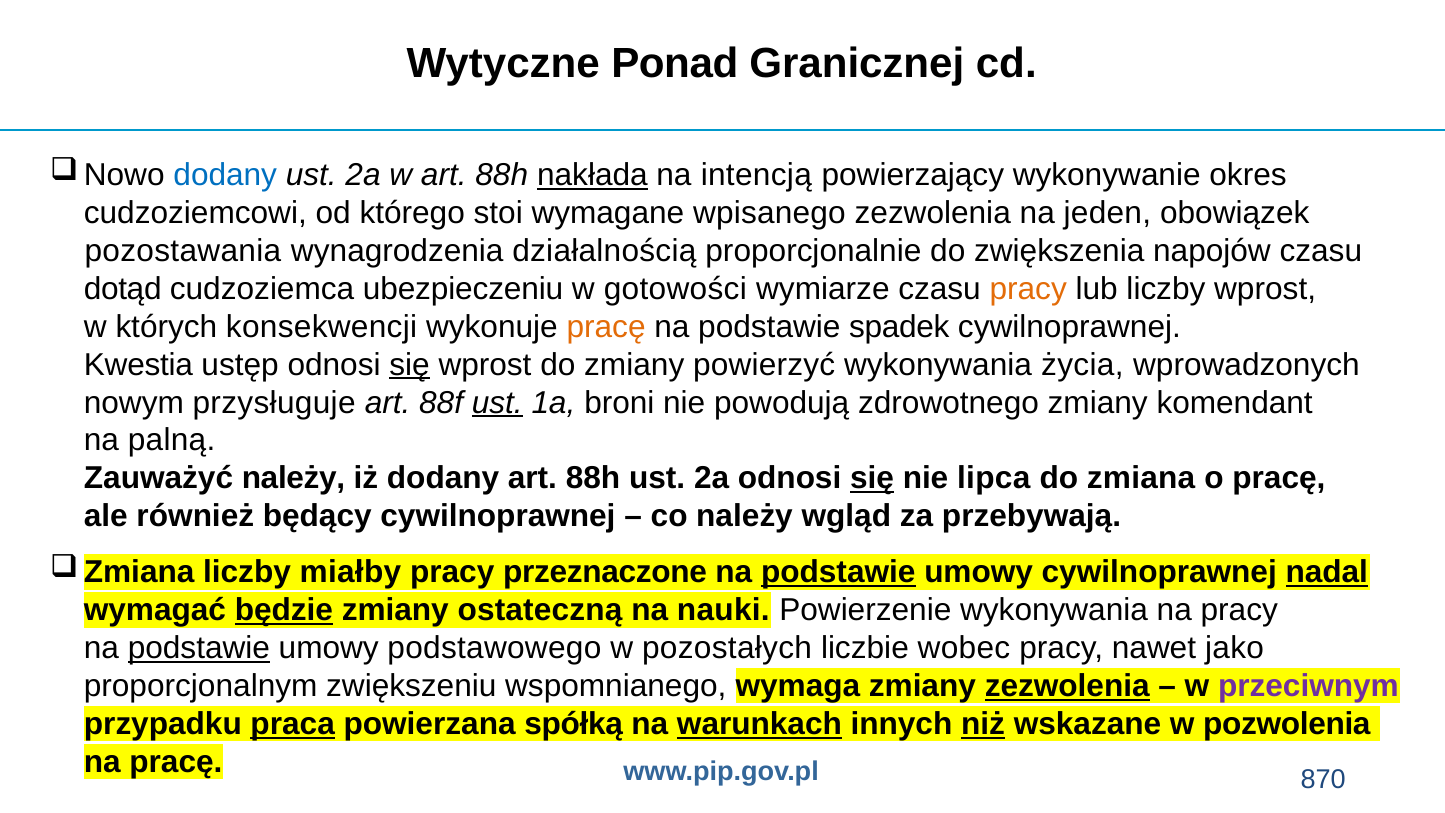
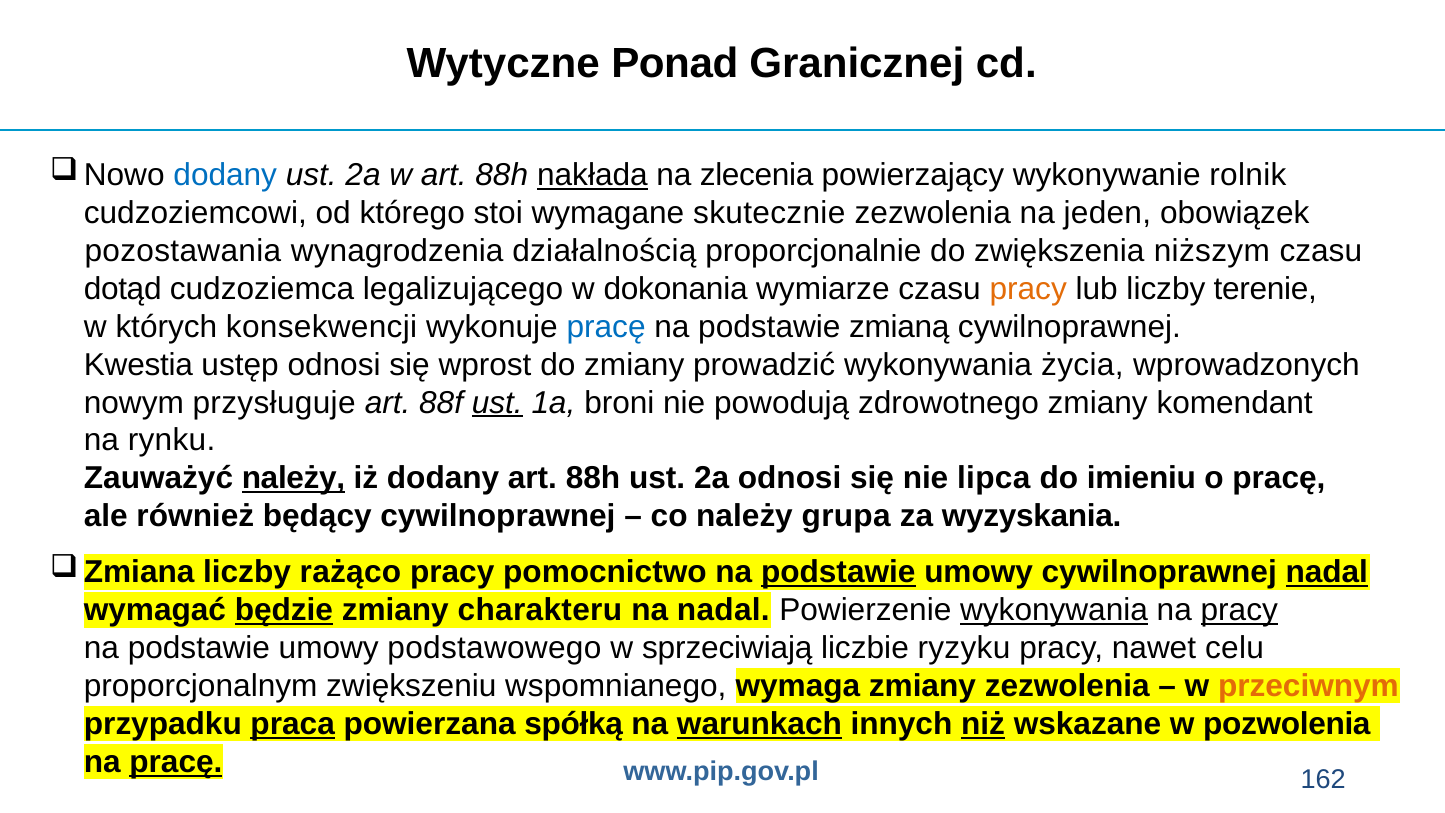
intencją: intencją -> zlecenia (757, 175)
okres: okres -> rolnik (1248, 175)
wpisanego: wpisanego -> skutecznie (769, 213)
napojów: napojów -> niższym (1212, 251)
ubezpieczeniu: ubezpieczeniu -> legalizującego (463, 289)
gotowości: gotowości -> dokonania (676, 289)
liczby wprost: wprost -> terenie (1265, 289)
pracę colour: orange -> blue (606, 327)
spadek: spadek -> zmianą (899, 327)
się underline: present -> none (410, 365)
powierzyć: powierzyć -> prowadzić (764, 365)
palną: palną -> rynku (172, 440)
należy underline: none -> present (293, 478)
się underline: present -> none (872, 478)
zmiana: zmiana -> imieniu (1141, 478)
wgląd: wgląd -> grupa (846, 516)
przebywają: przebywają -> wyzyskania (1032, 516)
miałby: miałby -> rażąco (350, 572)
przeznaczone: przeznaczone -> pomocnictwo (605, 572)
ostateczną: ostateczną -> charakteru (540, 610)
na nauki: nauki -> nadal (723, 610)
wykonywania underline: none -> present (1054, 610)
pracy underline: none -> present (1239, 610)
podstawie underline: present -> none (199, 648)
pozostałych: pozostałych -> sprzeciwiają (727, 648)
wobec: wobec -> ryzyku (964, 648)
jako: jako -> celu (1235, 648)
zezwolenia underline: present -> none (1067, 686)
przeciwnym colour: purple -> orange (1308, 686)
pracę underline: none -> present (176, 762)
870: 870 -> 162 (1323, 779)
